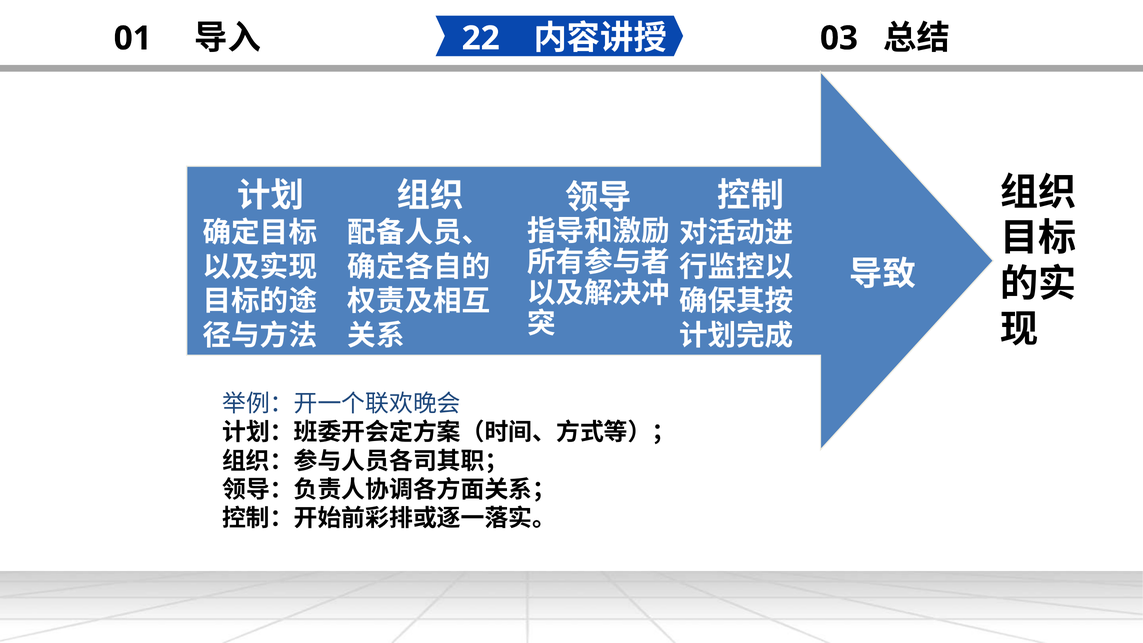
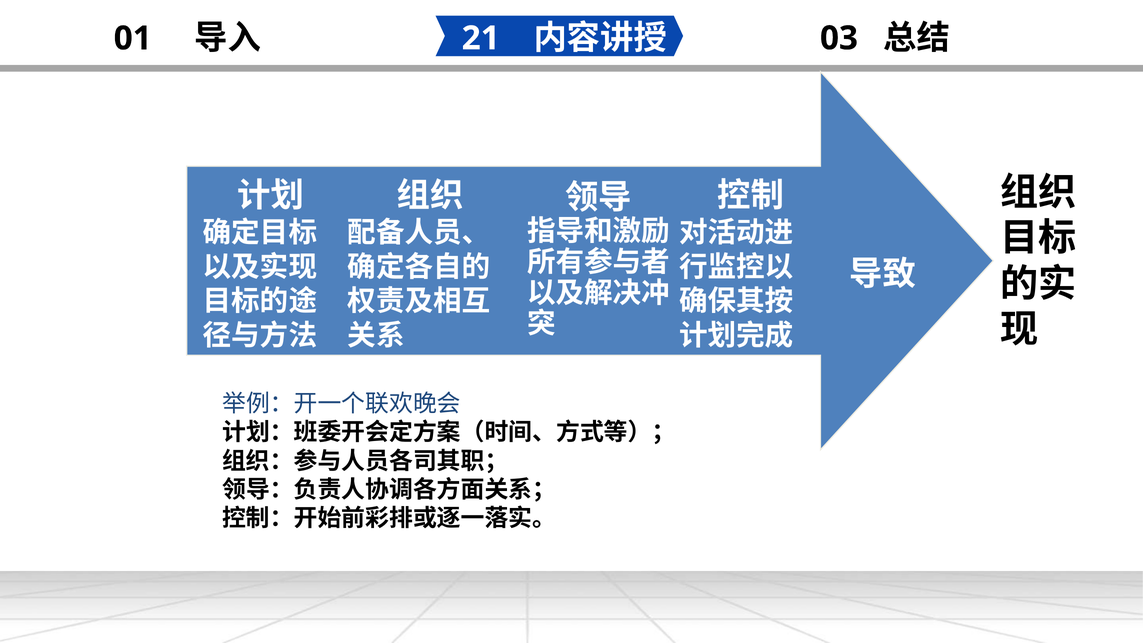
22: 22 -> 21 (481, 38)
